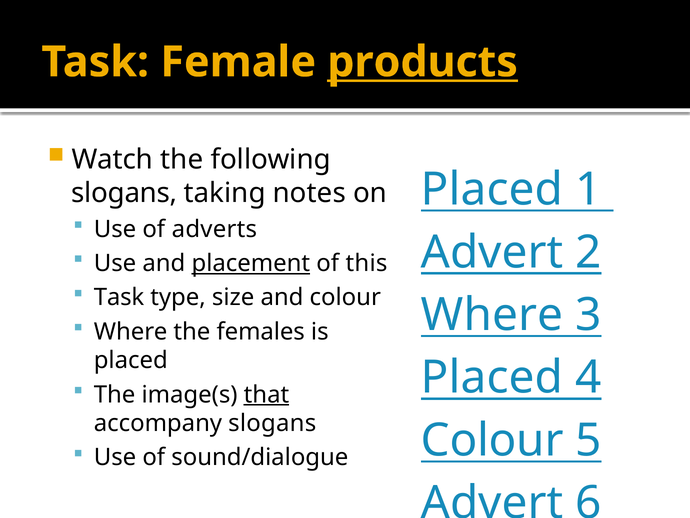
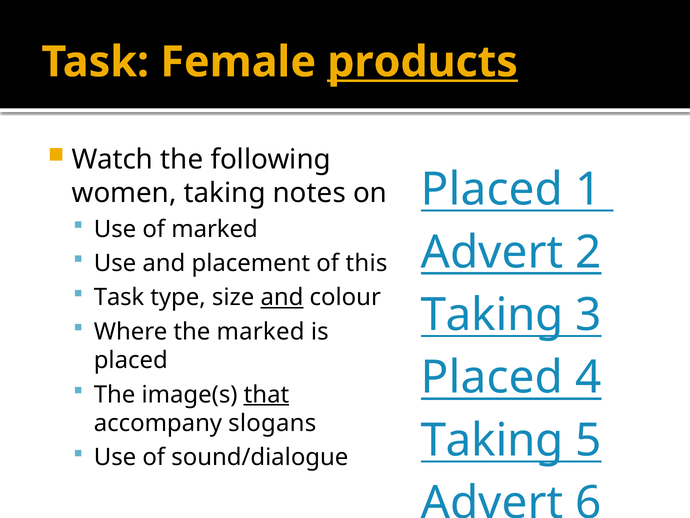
slogans: slogans -> women (124, 193)
of adverts: adverts -> marked (215, 229)
placement underline: present -> none (251, 263)
and underline: none -> present (282, 297)
Where: Where -> Taking (492, 315)
the females: females -> marked (261, 331)
Colour: Colour -> Taking (492, 440)
